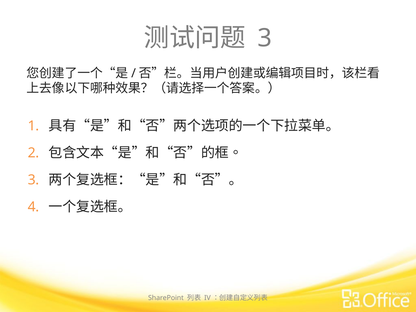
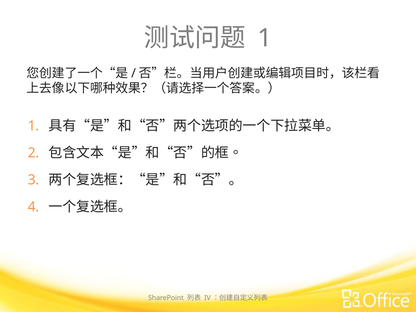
3: 3 -> 1 (265, 38)
